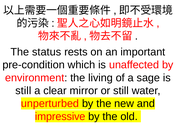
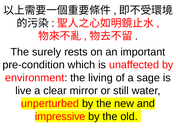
status: status -> surely (47, 52)
still: still -> live (23, 91)
